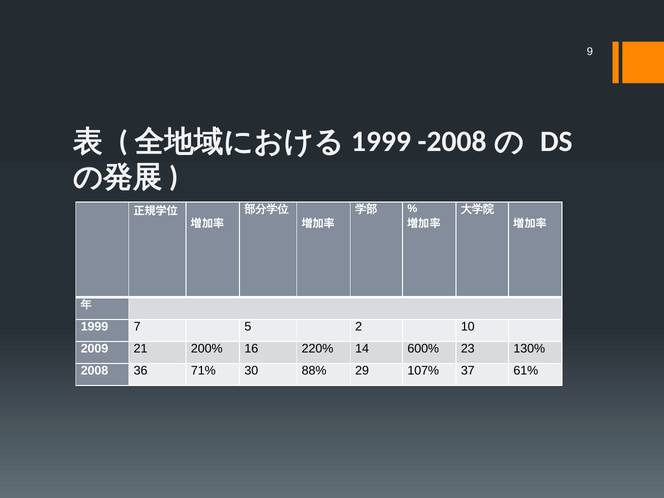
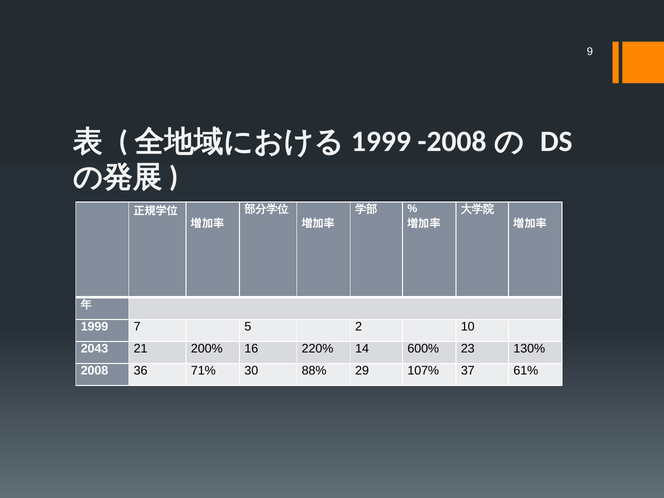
2009: 2009 -> 2043 (95, 349)
